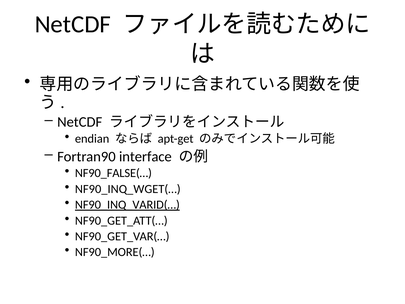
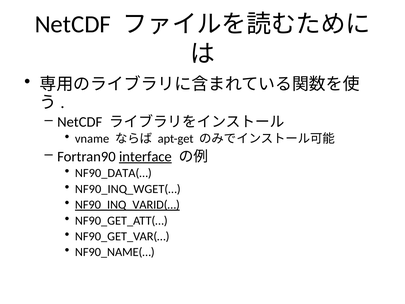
endian: endian -> vname (92, 139)
interface underline: none -> present (145, 156)
NF90_FALSE(…: NF90_FALSE(… -> NF90_DATA(… (113, 173)
NF90_MORE(…: NF90_MORE(… -> NF90_NAME(… (115, 252)
